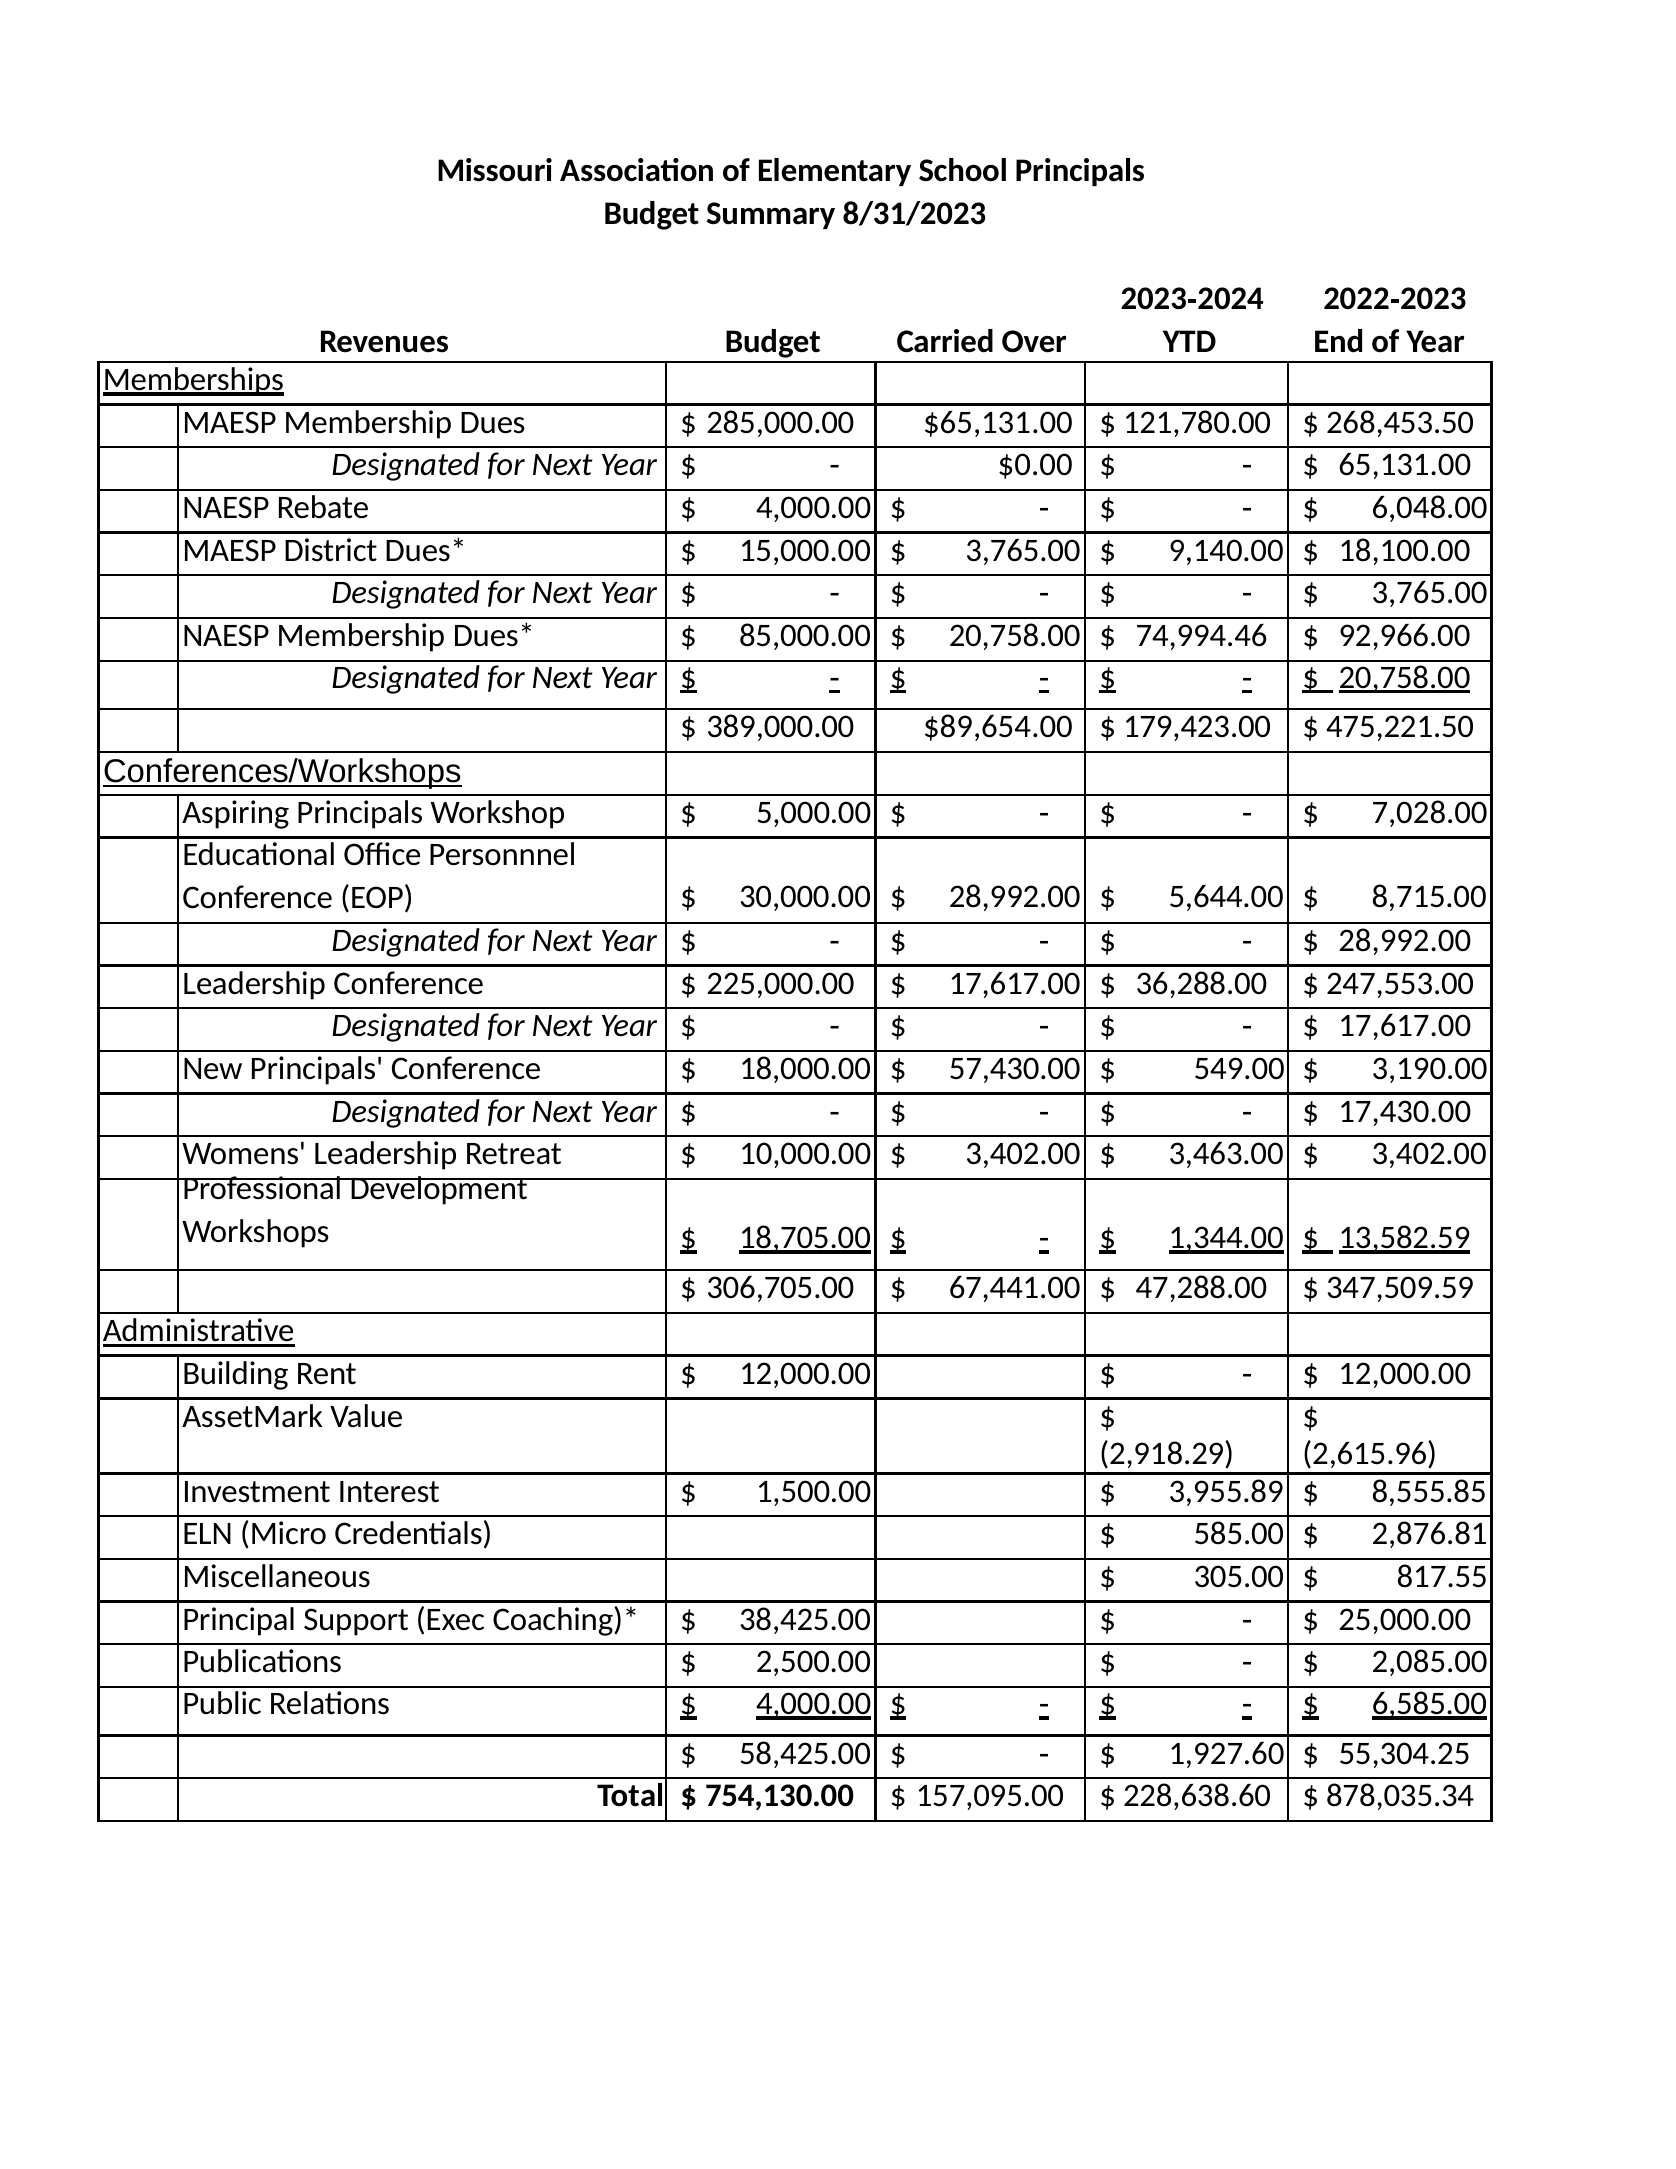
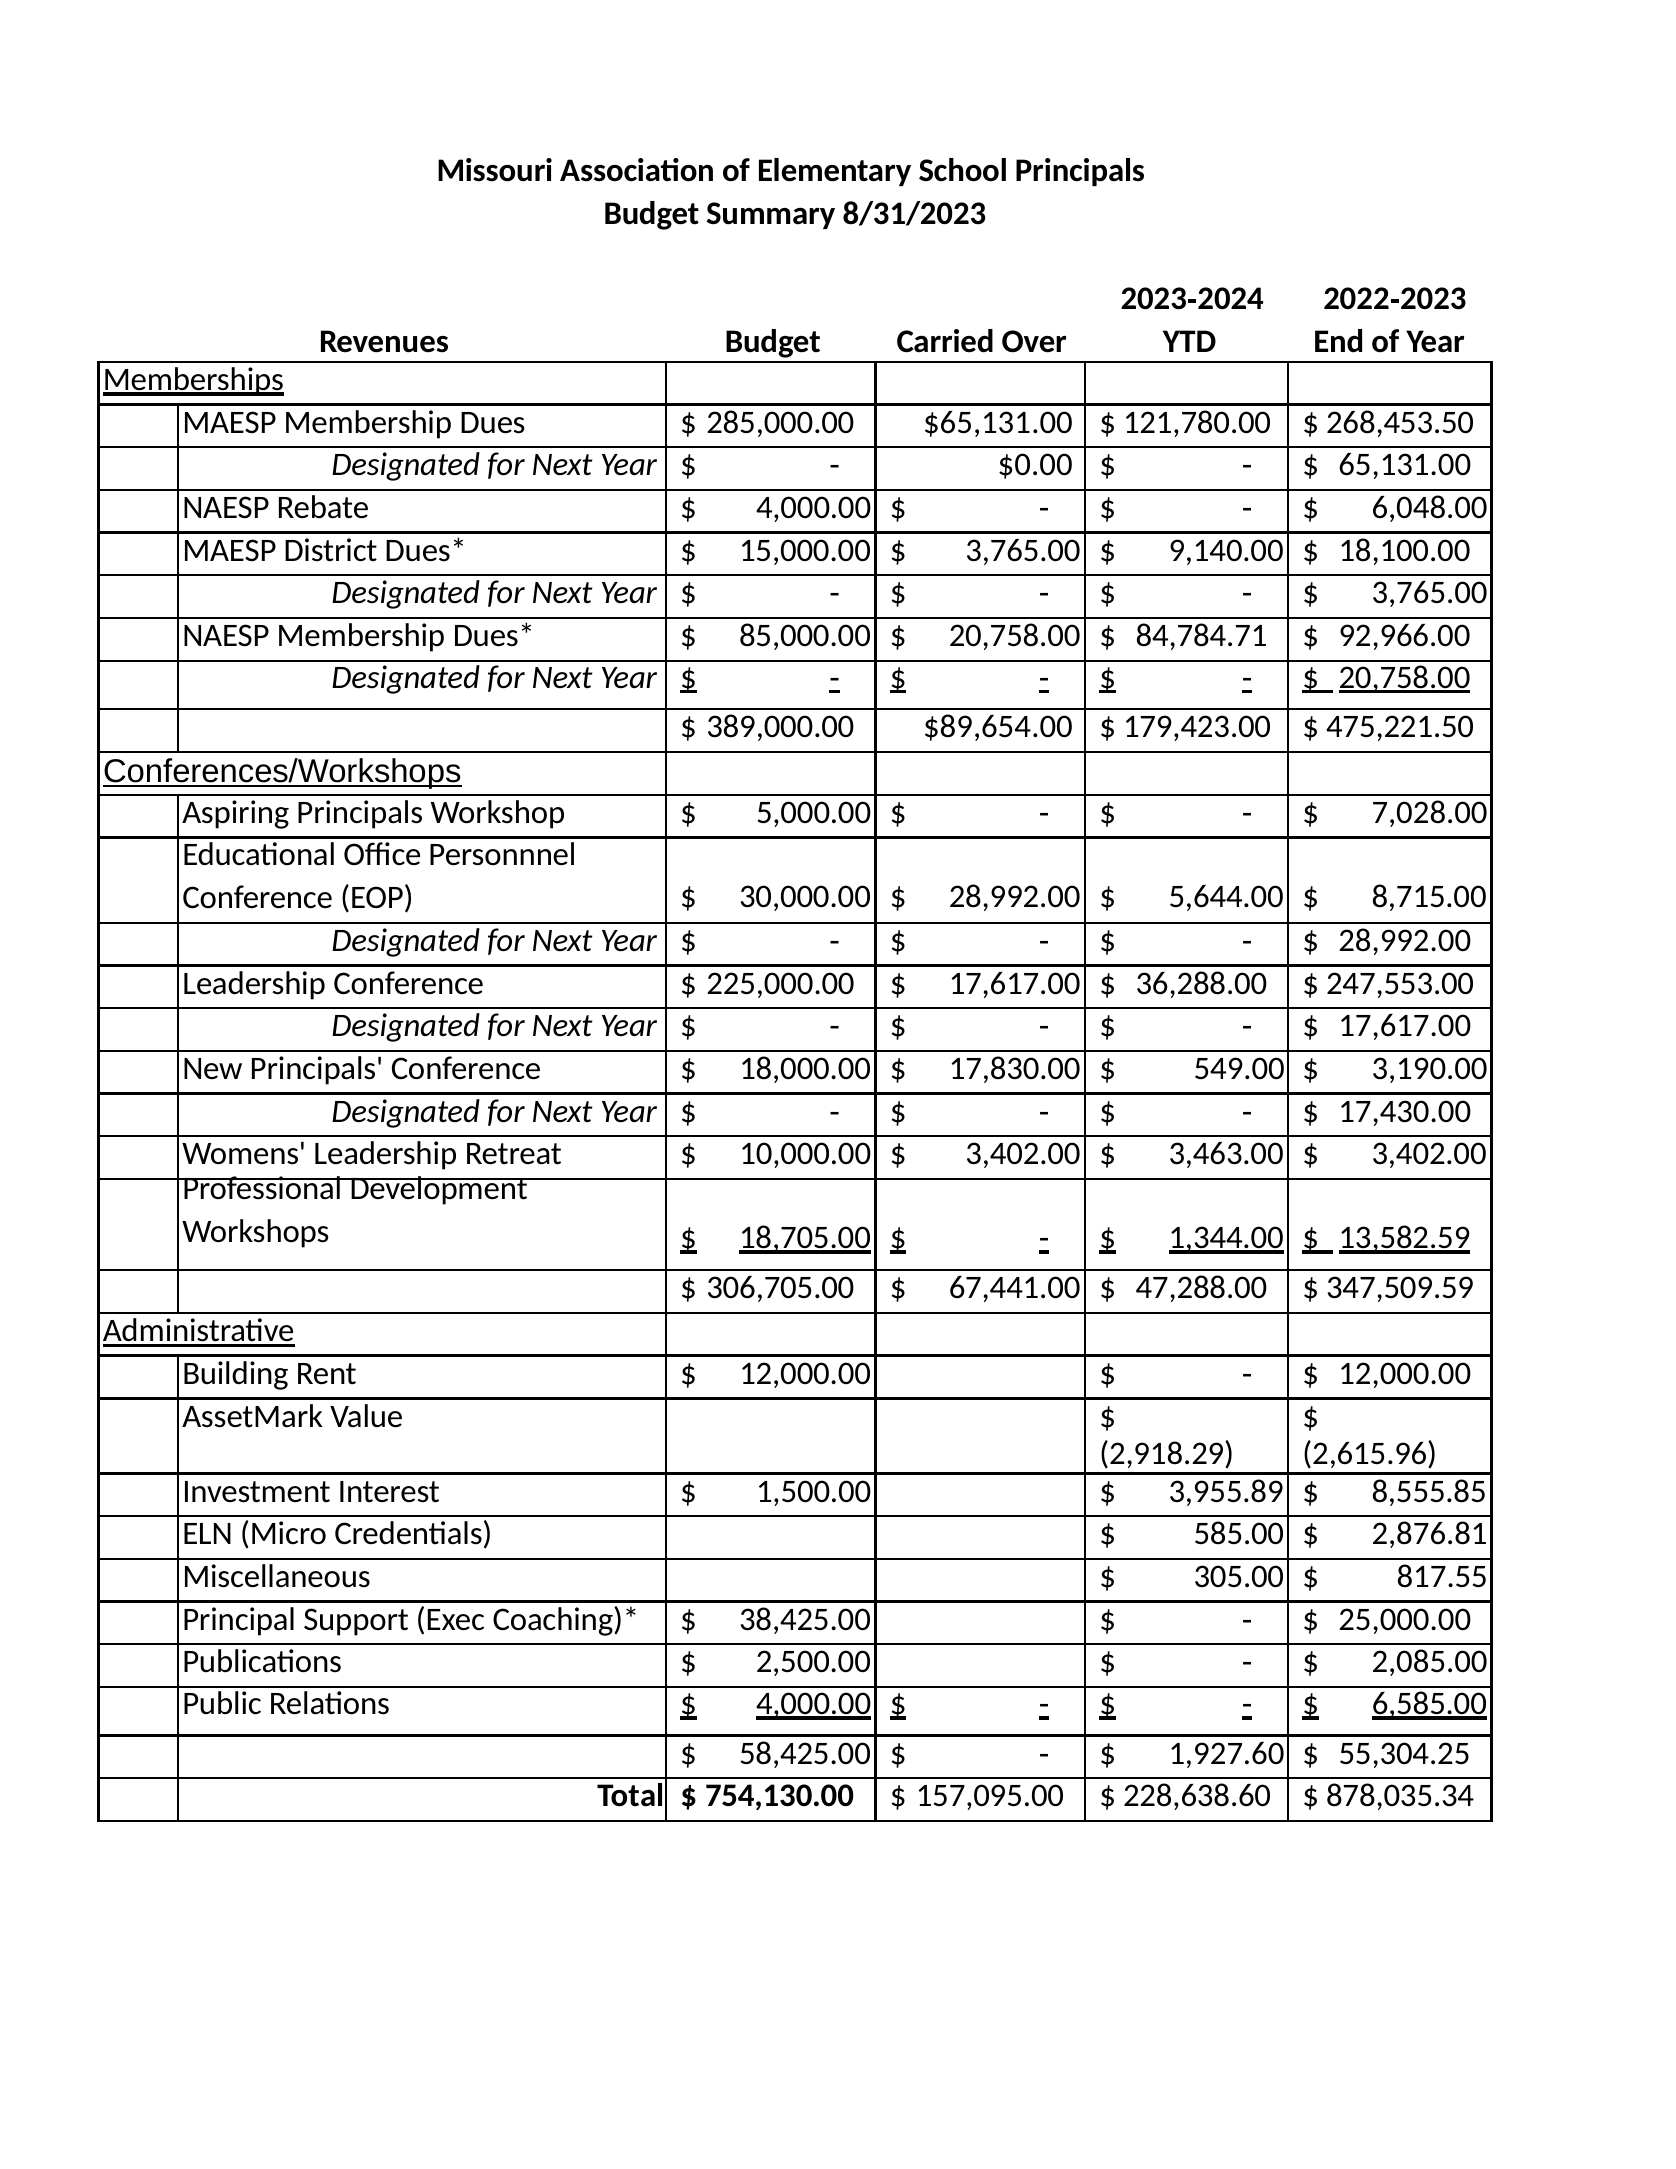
74,994.46: 74,994.46 -> 84,784.71 (1202, 636)
57,430.00: 57,430.00 -> 17,830.00 (1015, 1069)
